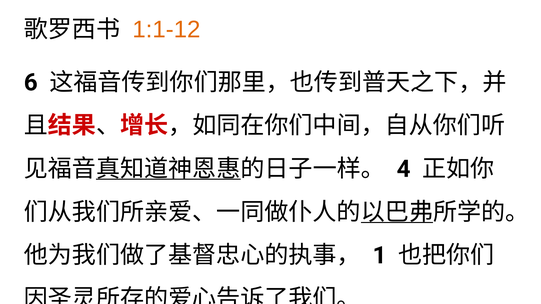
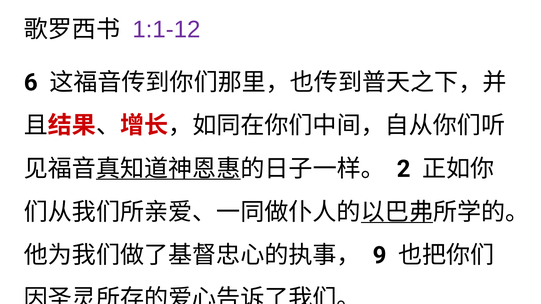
1:1-12 colour: orange -> purple (167, 30)
4: 4 -> 2 (404, 169)
1: 1 -> 9 (380, 256)
